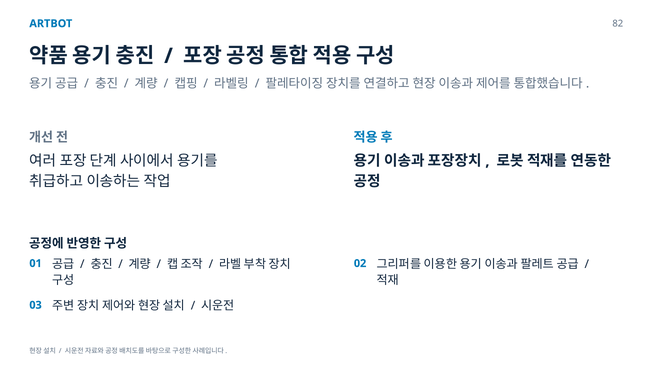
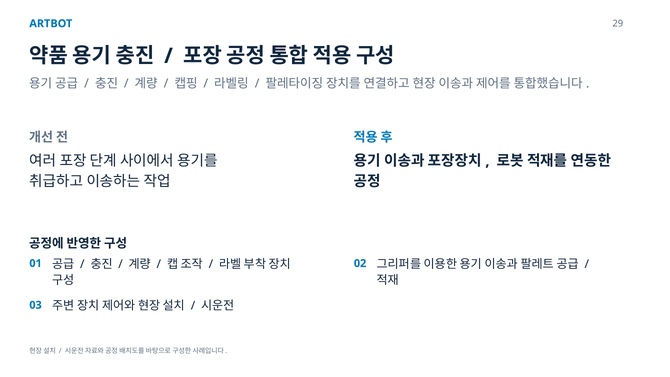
82: 82 -> 29 (618, 24)
